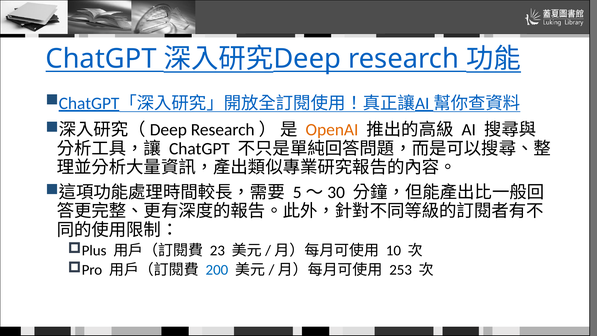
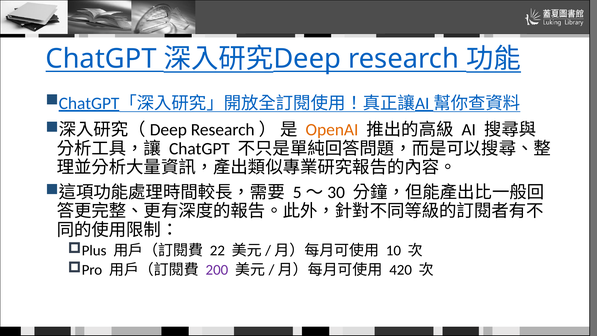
23: 23 -> 22 (217, 250)
200 colour: blue -> purple (217, 270)
253: 253 -> 420 (401, 270)
